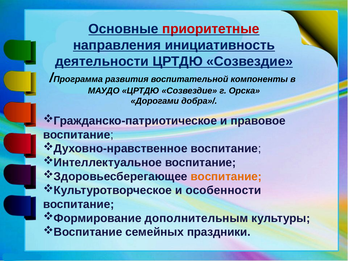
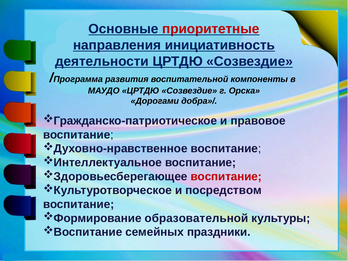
воспитание colour: orange -> red (226, 176)
особенности: особенности -> посредством (224, 190)
дополнительным: дополнительным -> образовательной (196, 218)
